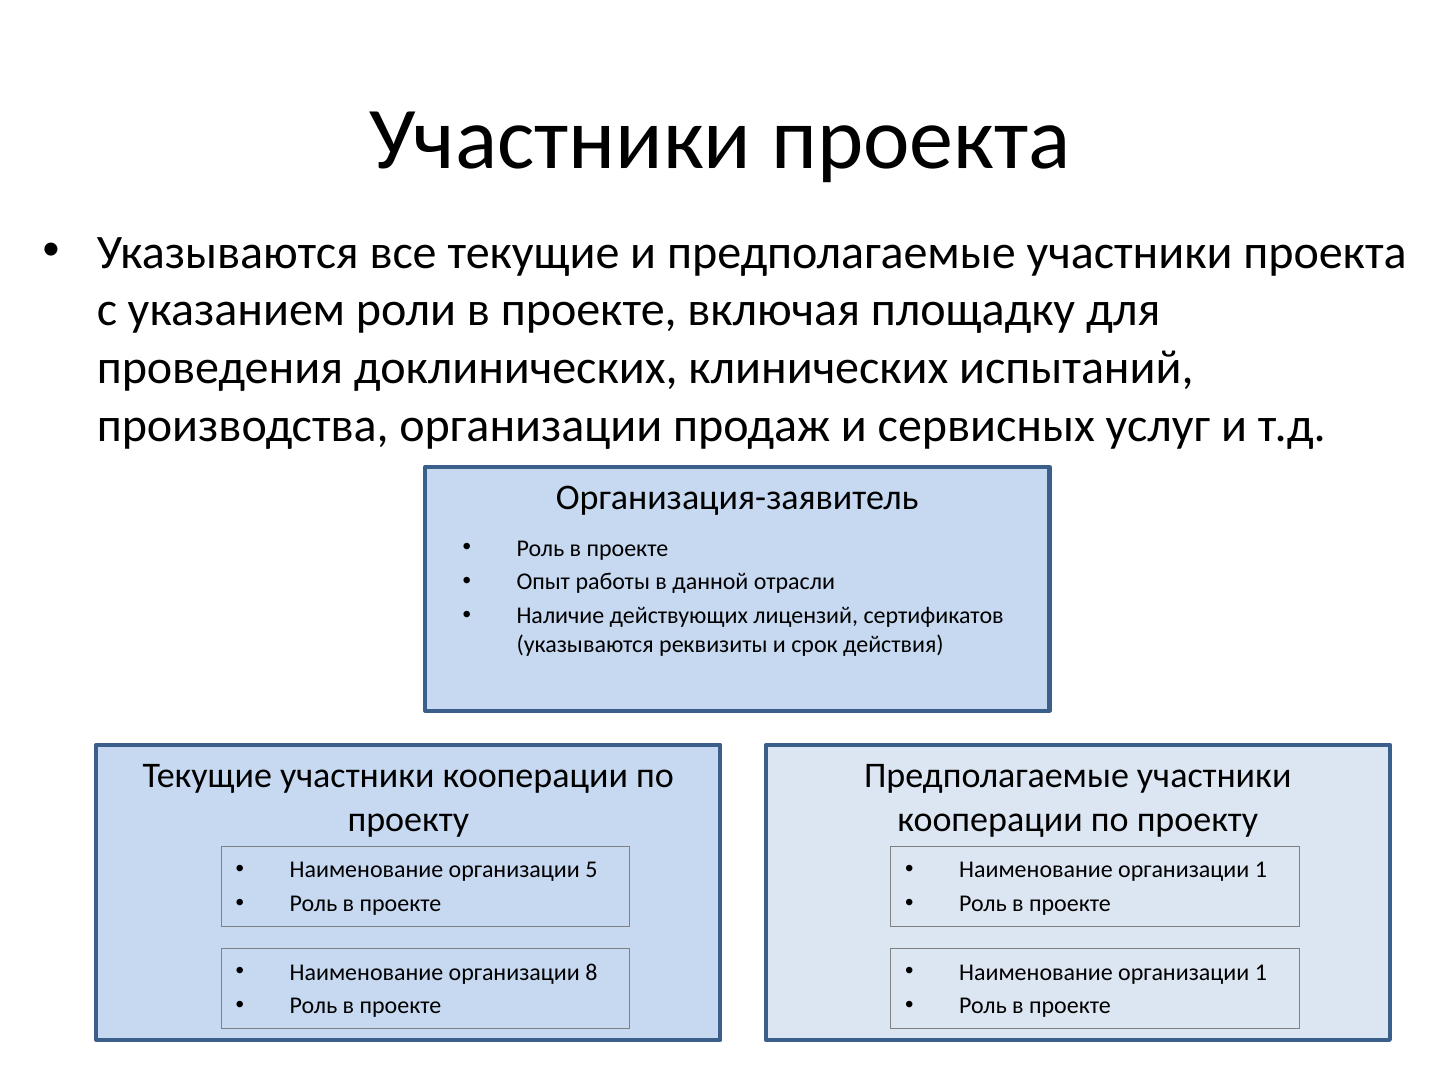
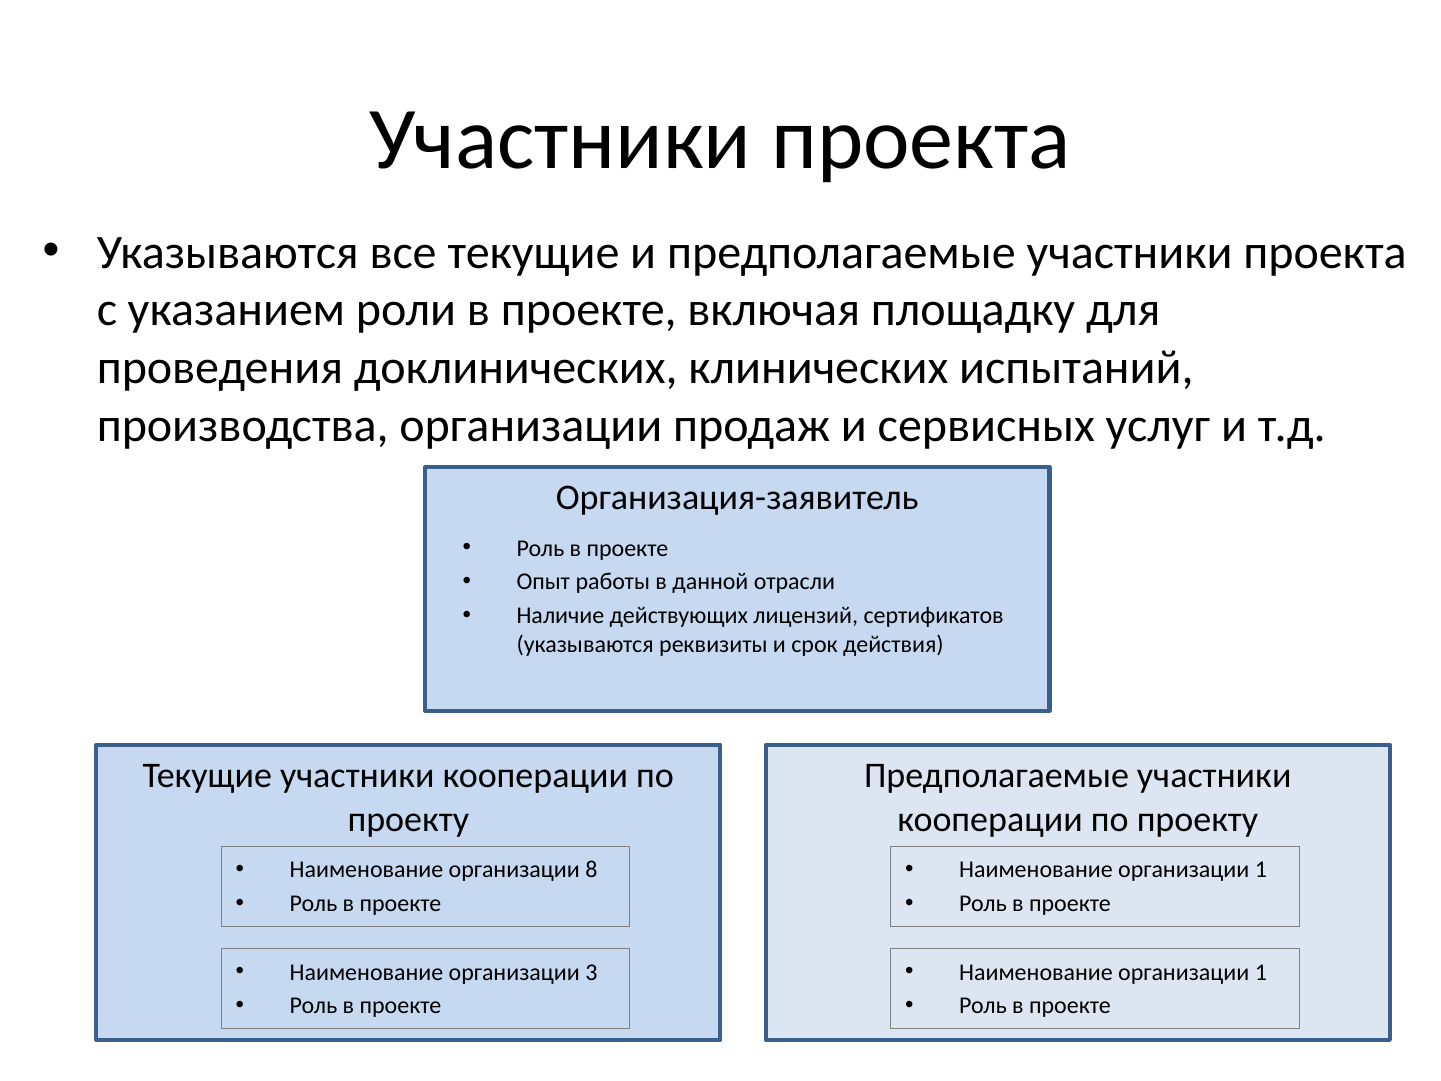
5: 5 -> 8 (591, 870)
8: 8 -> 3 (591, 972)
